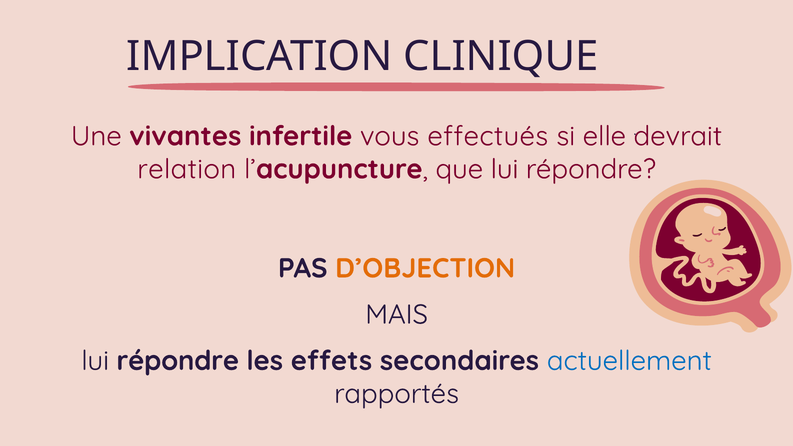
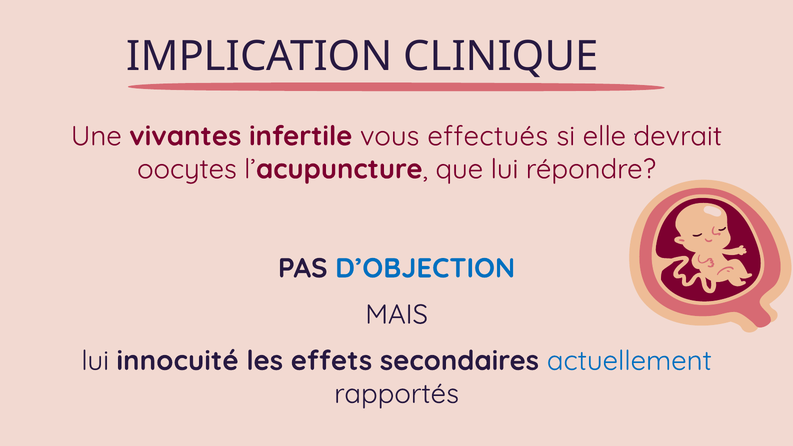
relation: relation -> oocytes (187, 169)
D’OBJECTION colour: orange -> blue (425, 268)
répondre: répondre -> innocuité (178, 361)
